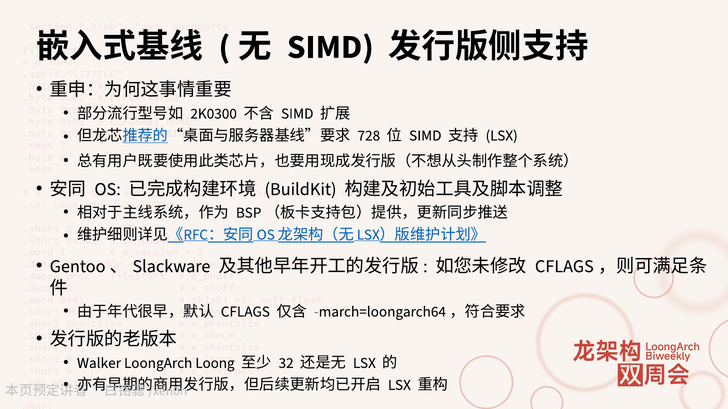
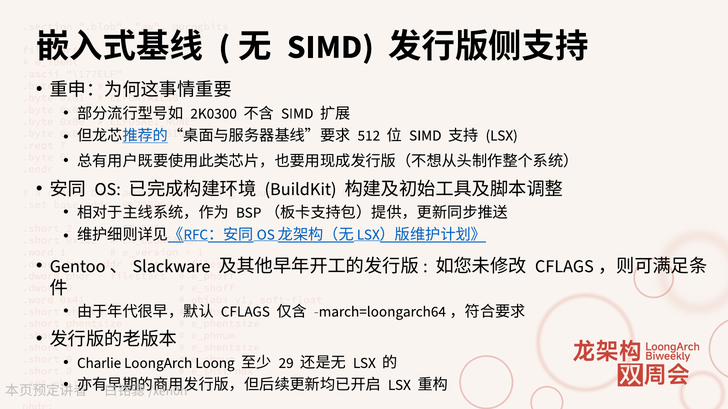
728: 728 -> 512 (369, 136)
Walker: Walker -> Charlie (99, 363)
32: 32 -> 29 (286, 363)
